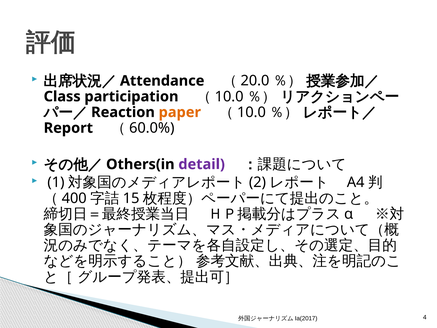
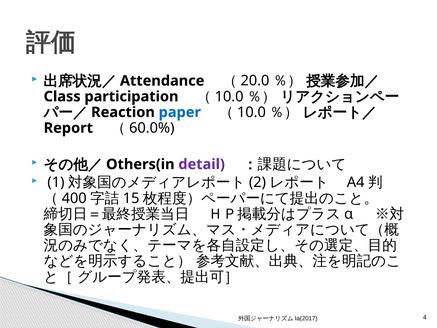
paper colour: orange -> blue (180, 112)
